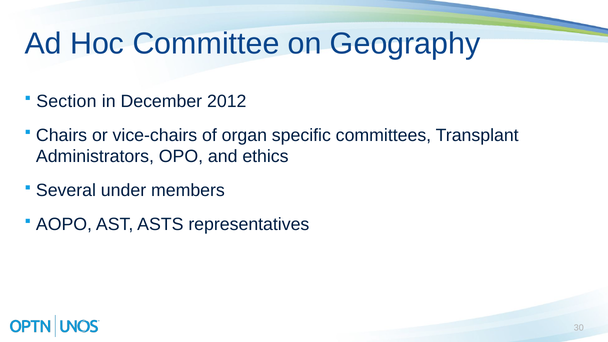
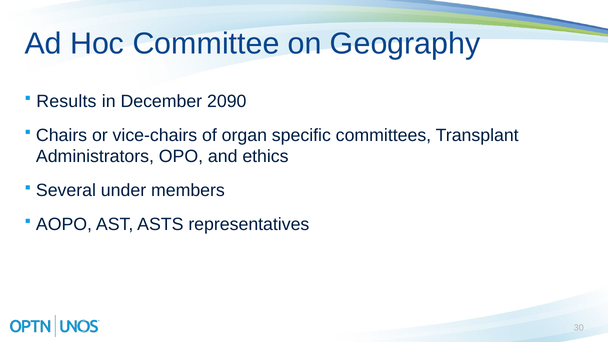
Section: Section -> Results (66, 101)
2012: 2012 -> 2090 (227, 101)
